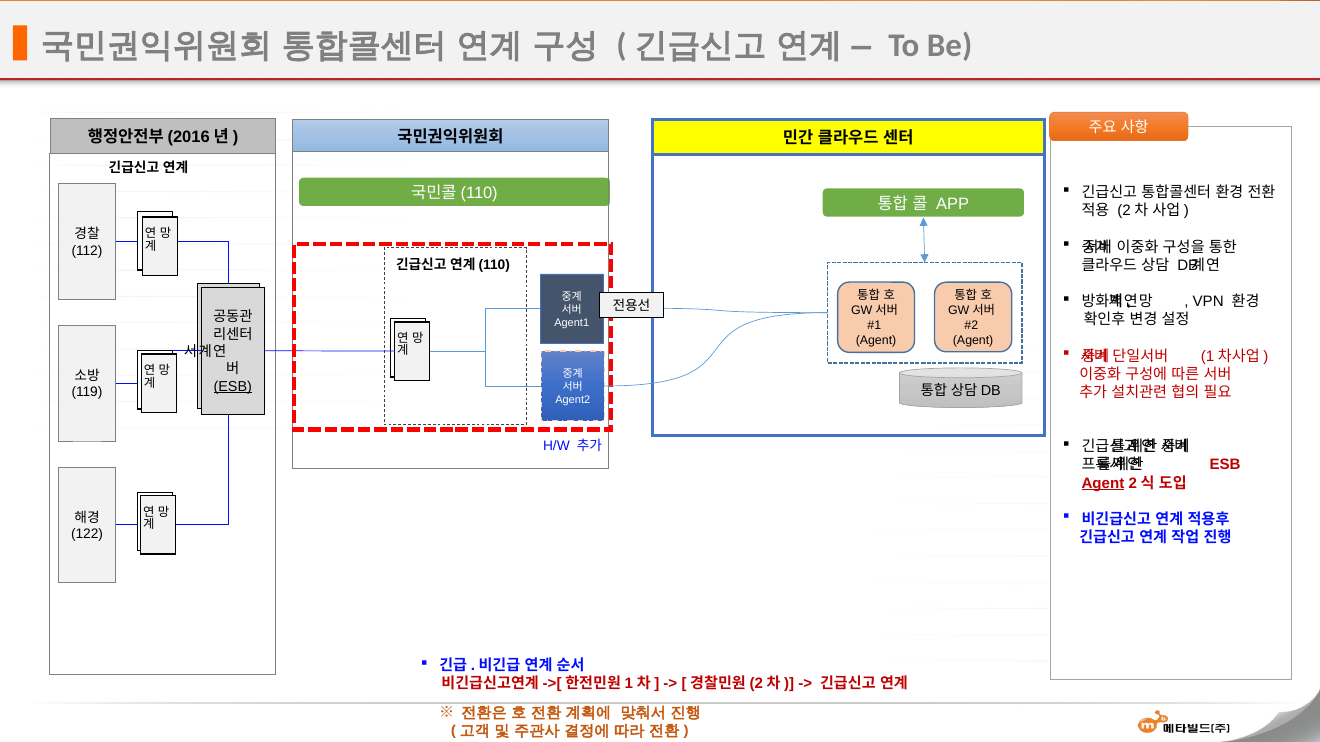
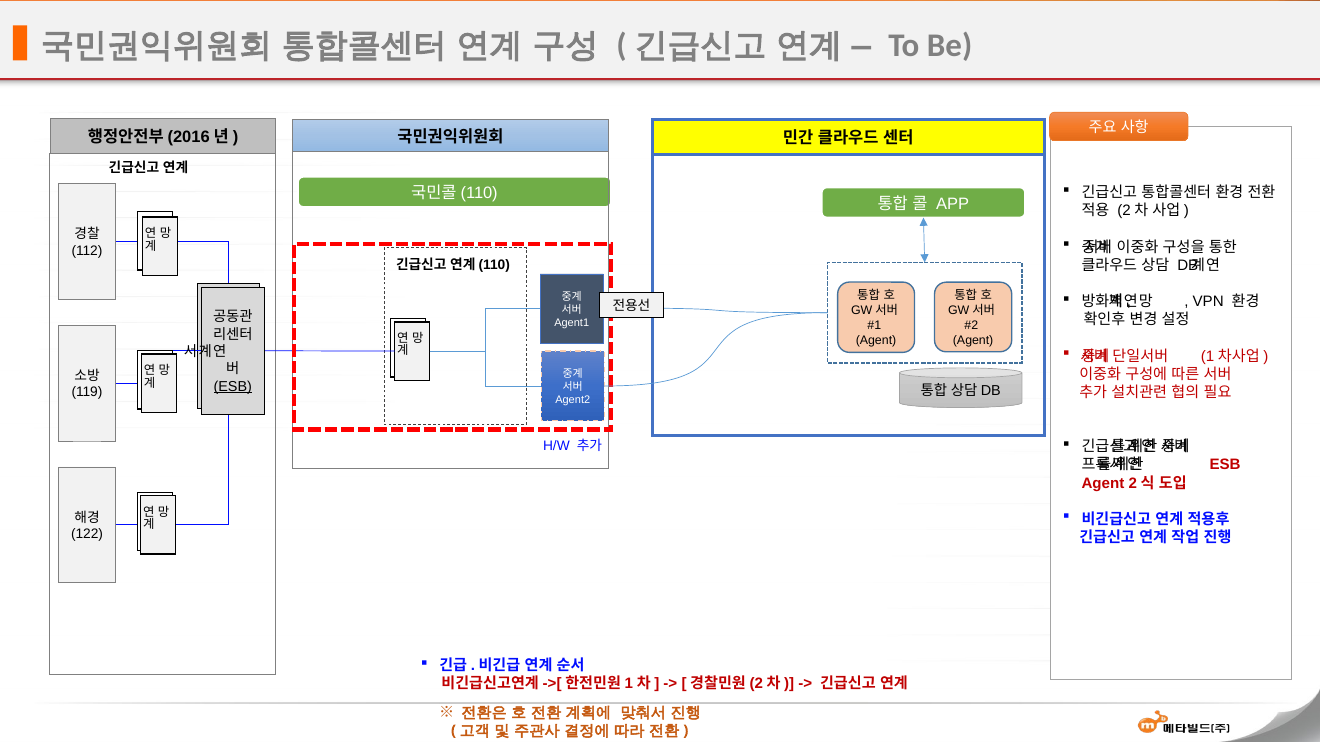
Agent underline: present -> none (1103, 483)
